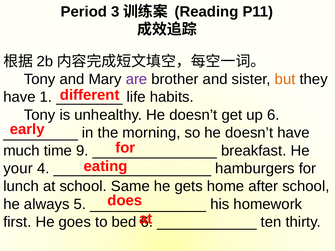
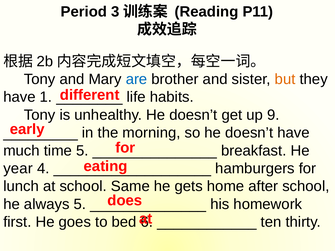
are colour: purple -> blue (137, 79)
up 6: 6 -> 9 (273, 115)
time 9: 9 -> 5 (82, 151)
your: your -> year (18, 169)
